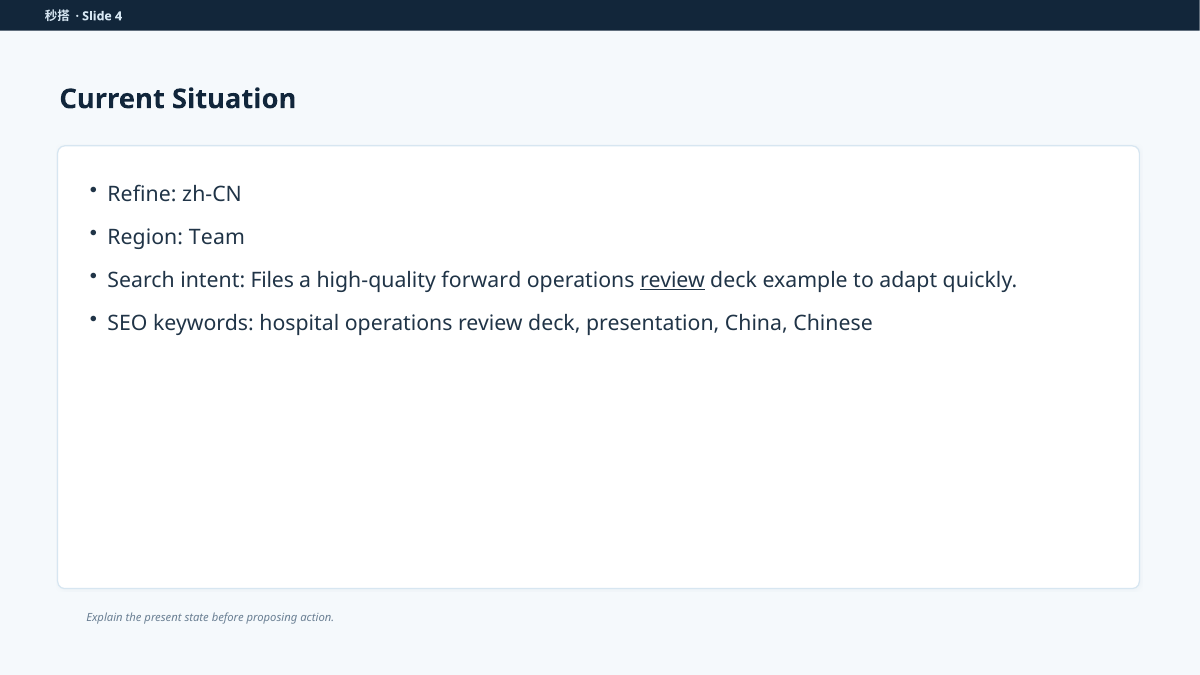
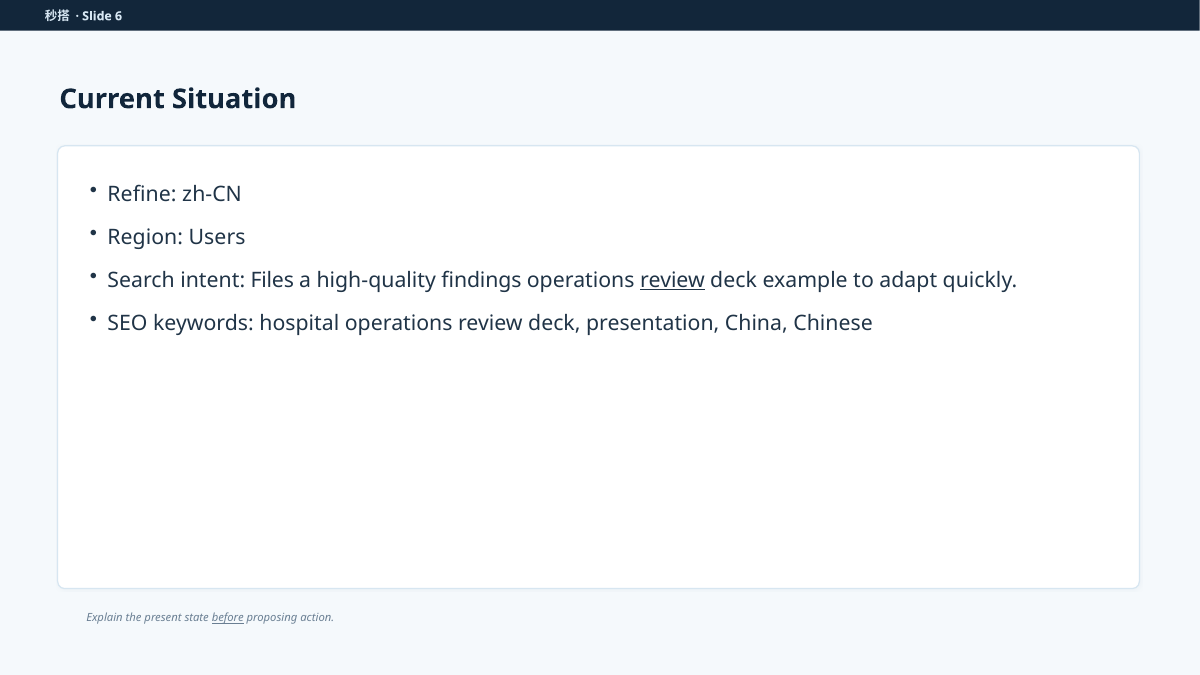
4: 4 -> 6 (119, 16)
Team: Team -> Users (217, 237)
forward: forward -> findings (481, 280)
before underline: none -> present (228, 618)
